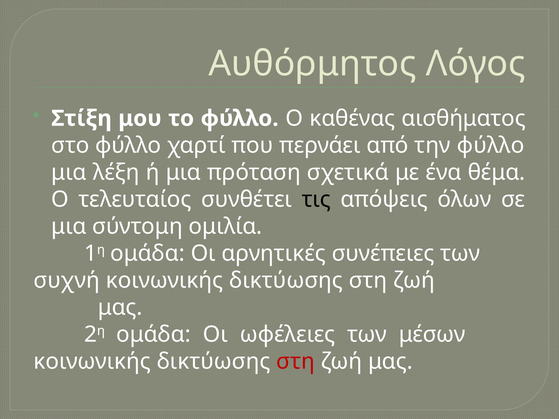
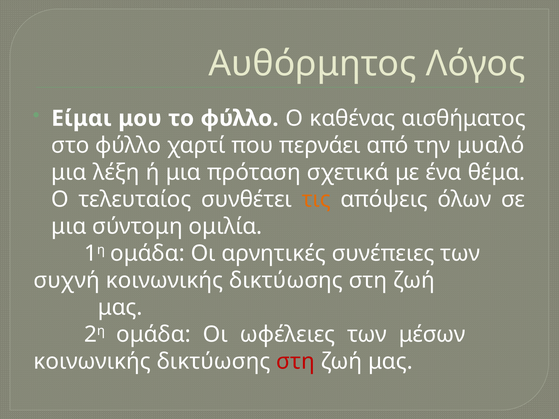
Στίξη: Στίξη -> Είμαι (82, 118)
την φύλλο: φύλλο -> μυαλό (491, 146)
τις colour: black -> orange (316, 200)
